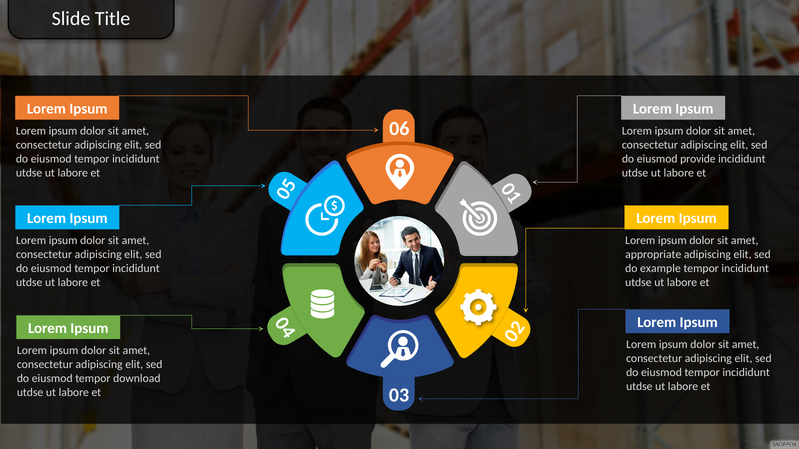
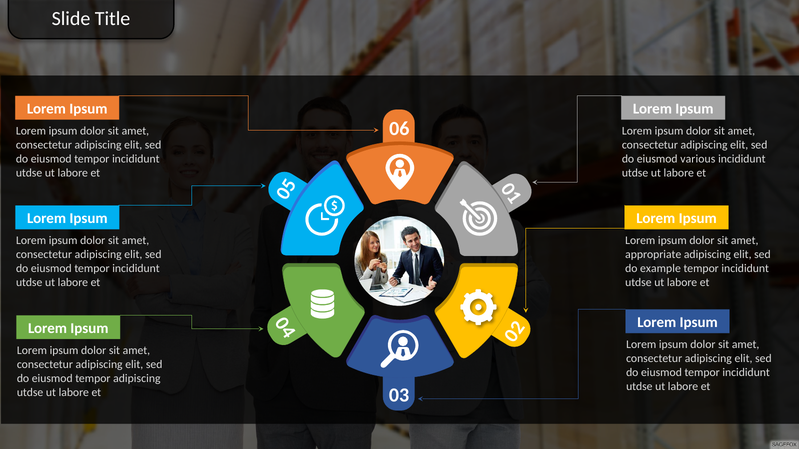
provide: provide -> various (698, 159)
tempor download: download -> adipiscing (137, 379)
